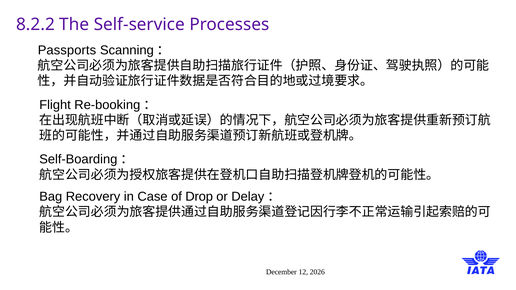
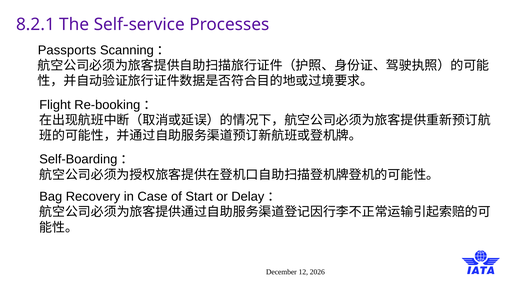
8.2.2: 8.2.2 -> 8.2.1 (35, 25)
Drop: Drop -> Start (199, 197)
